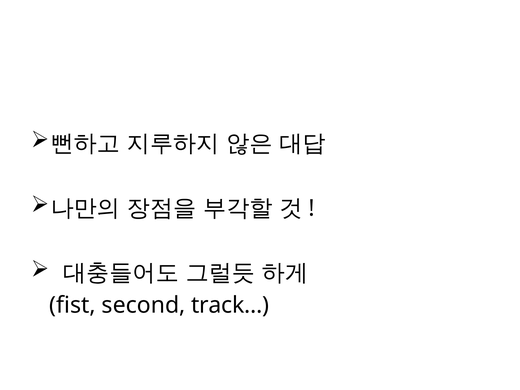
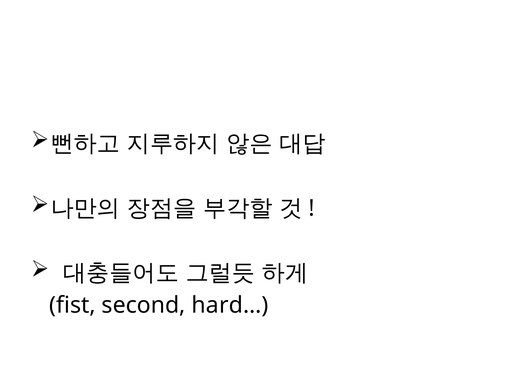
track…: track… -> hard… (230, 305)
